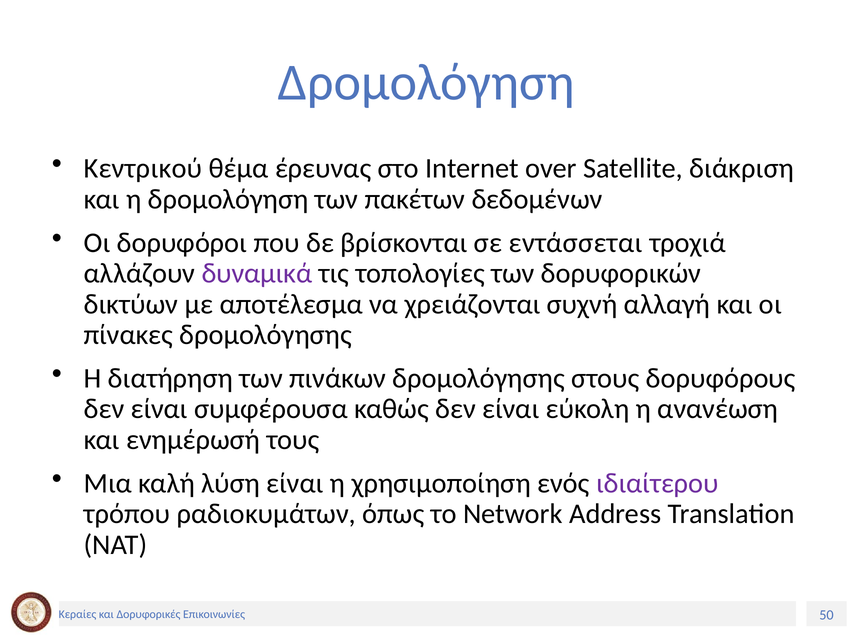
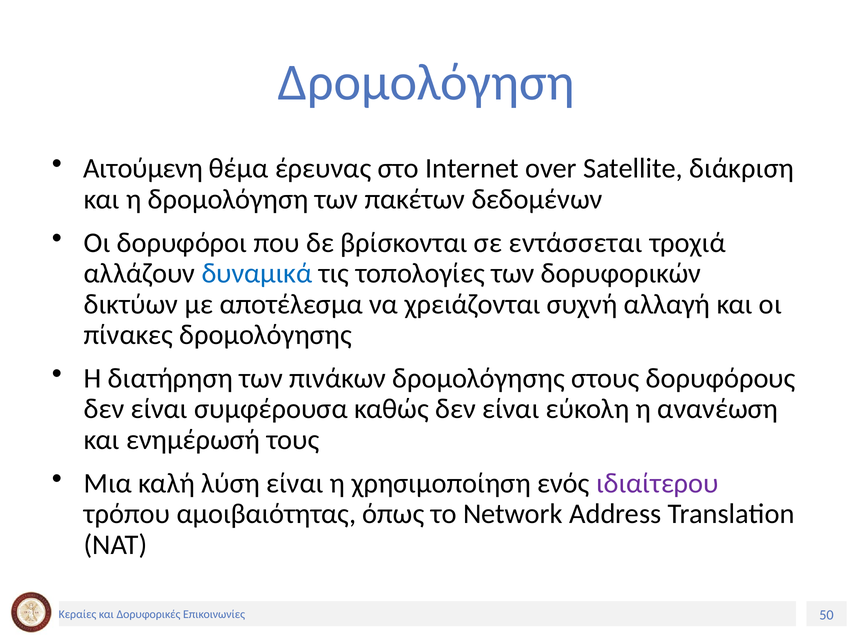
Κεντρικού: Κεντρικού -> Αιτούμενη (143, 169)
δυναμικά colour: purple -> blue (257, 273)
ραδιοκυμάτων: ραδιοκυμάτων -> αμοιβαιότητας (266, 514)
